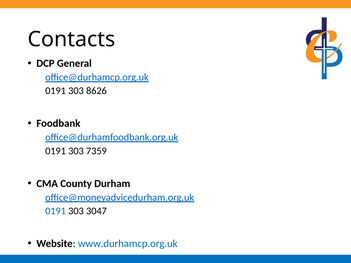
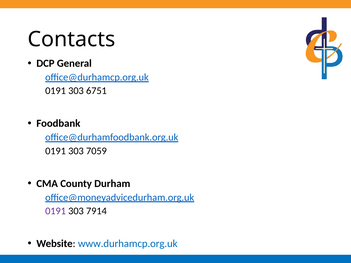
8626: 8626 -> 6751 (96, 91)
7359: 7359 -> 7059 (96, 151)
0191 colour: blue -> purple (56, 211)
3047: 3047 -> 7914 (96, 211)
